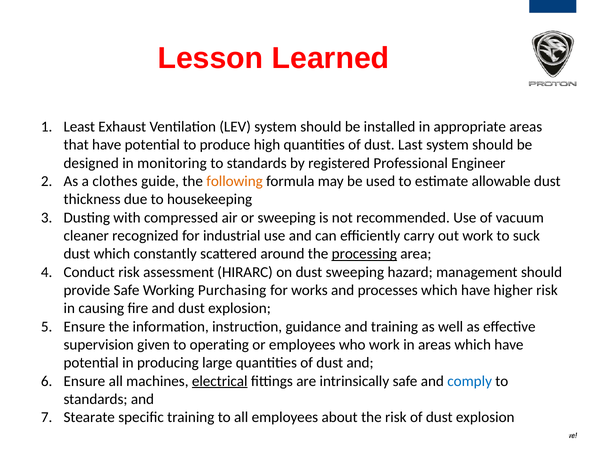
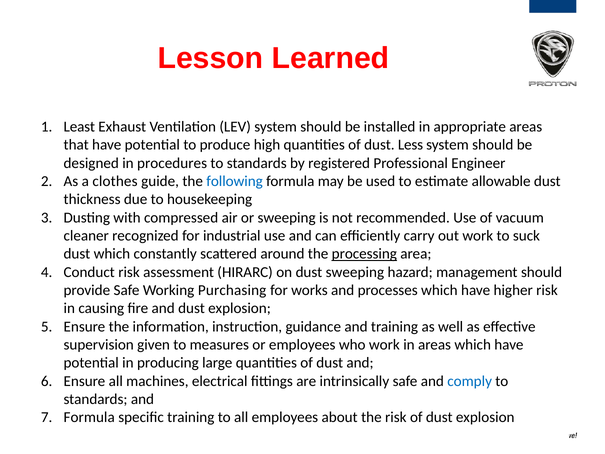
Last: Last -> Less (411, 145)
monitoring: monitoring -> procedures (172, 163)
following colour: orange -> blue (235, 181)
operating: operating -> measures (219, 345)
electrical underline: present -> none (220, 381)
Stearate: Stearate -> Formula (89, 417)
